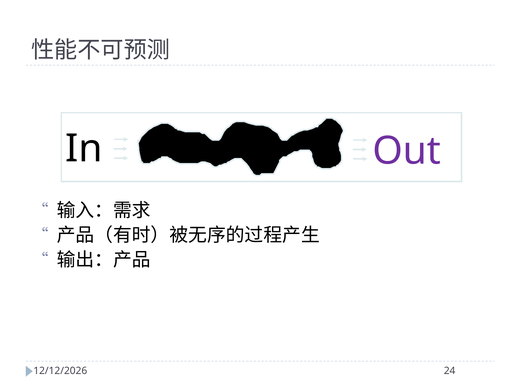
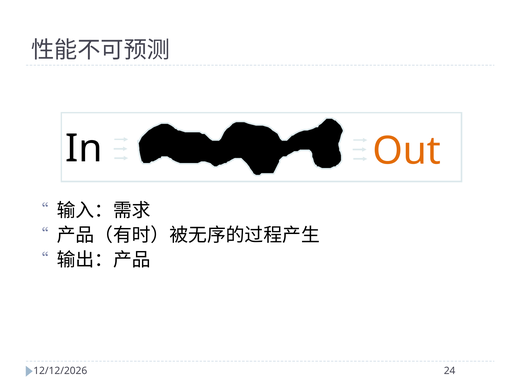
Out colour: purple -> orange (407, 151)
